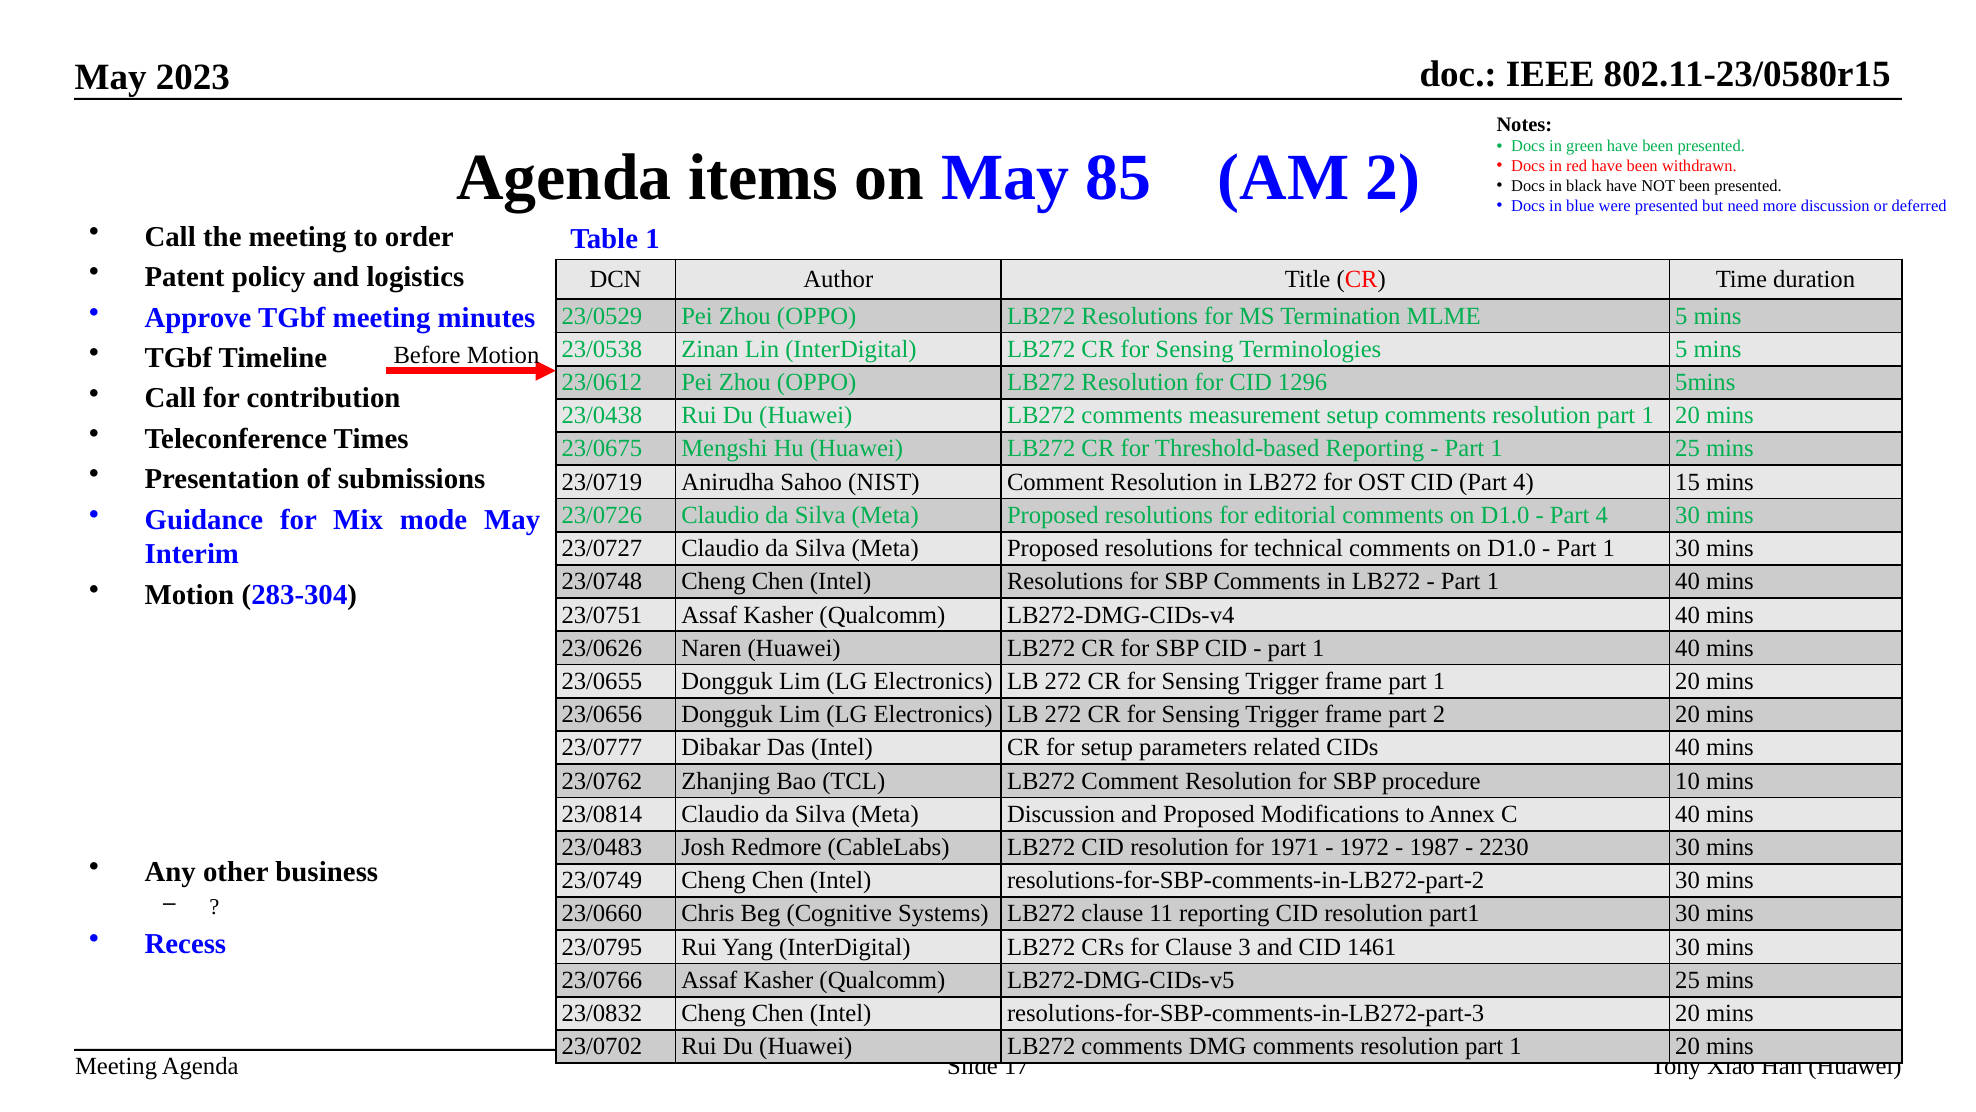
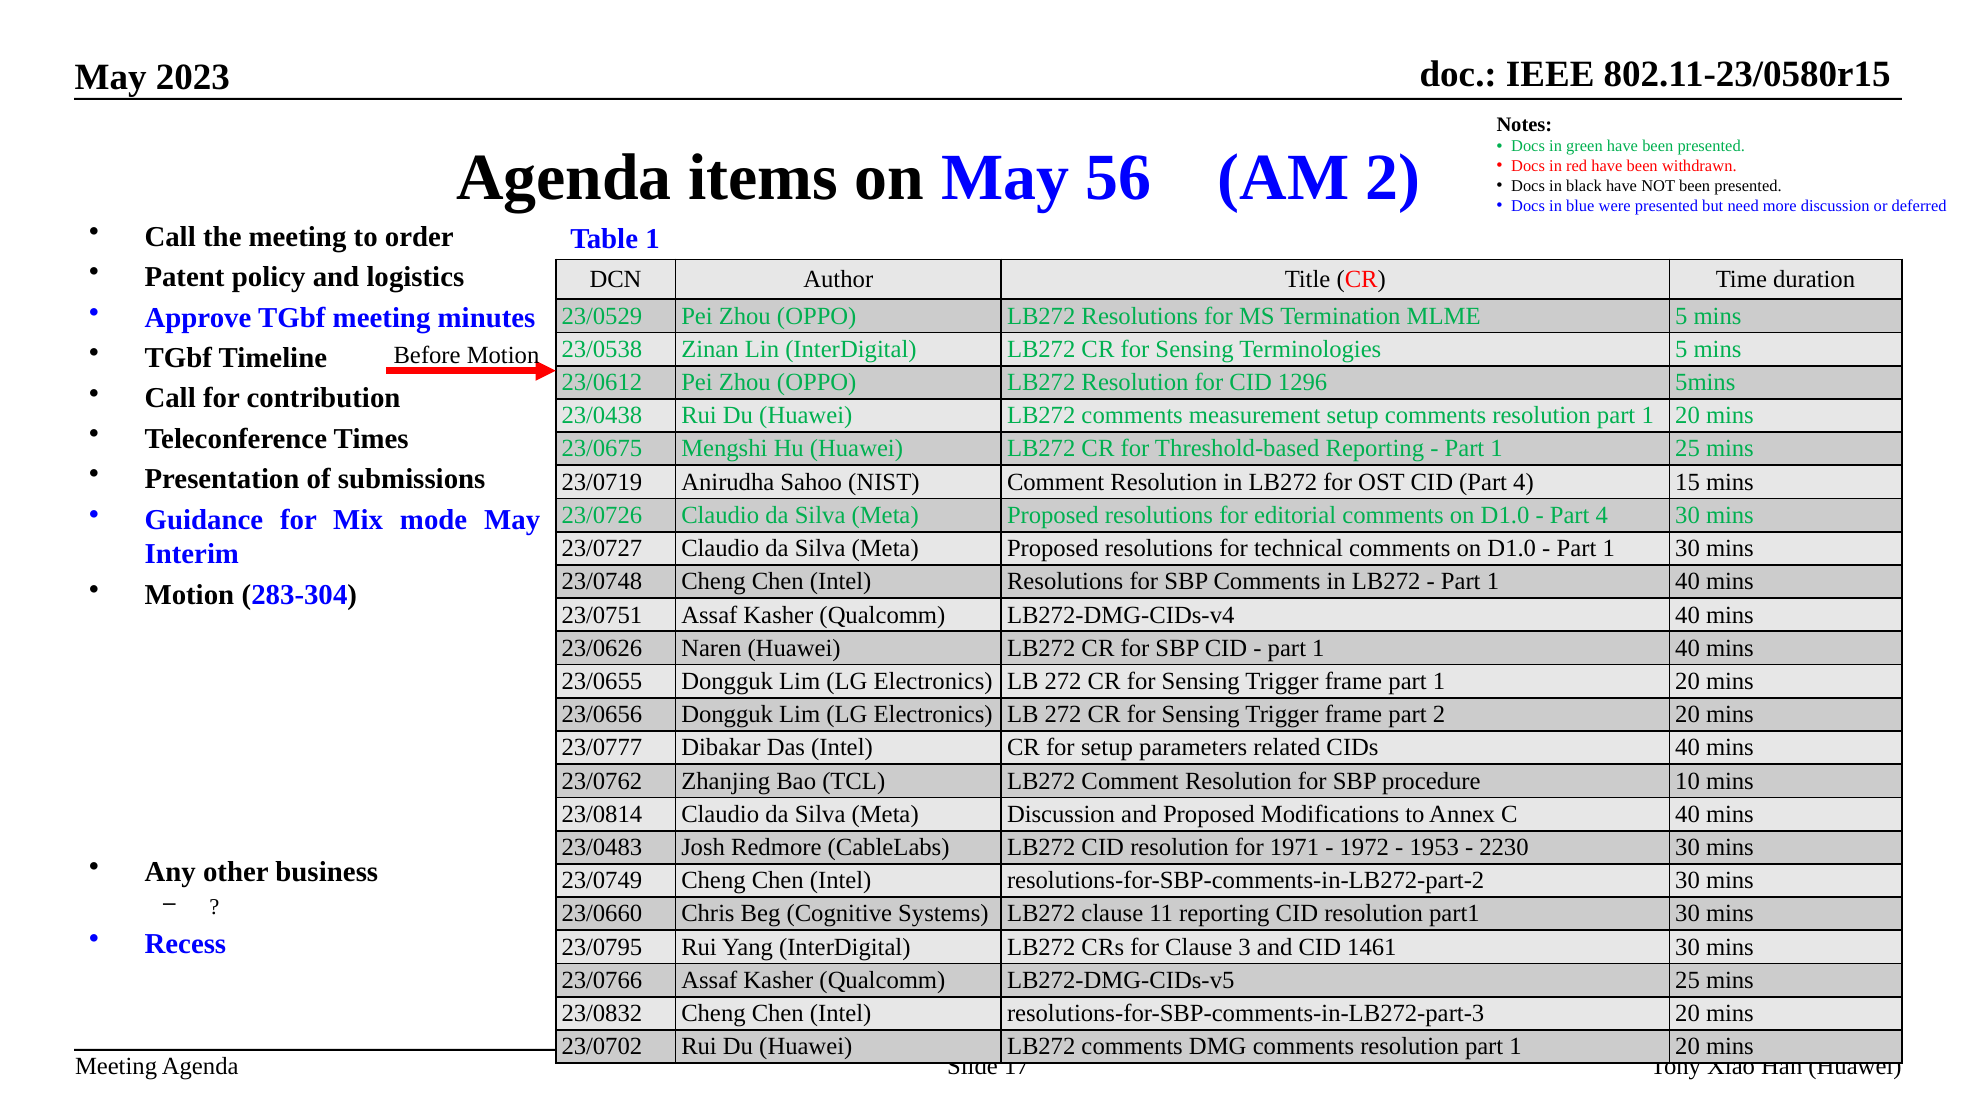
85: 85 -> 56 (1119, 178)
1987: 1987 -> 1953 (1434, 847)
